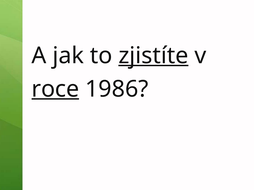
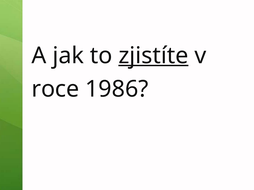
roce underline: present -> none (55, 89)
